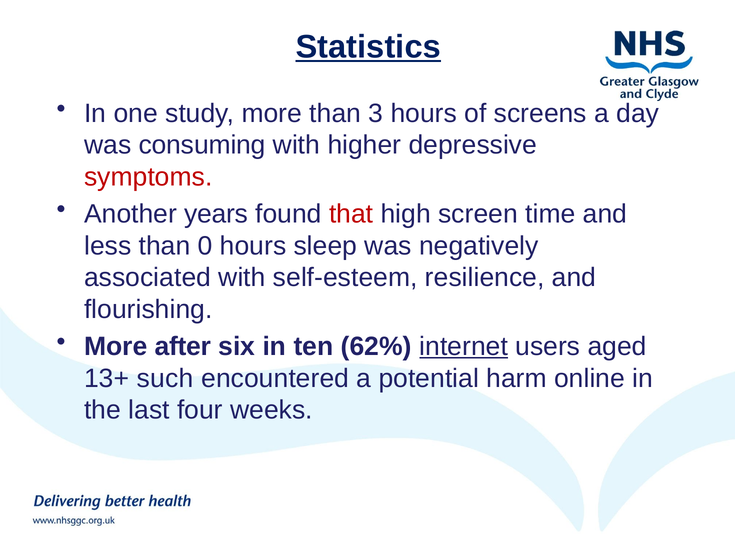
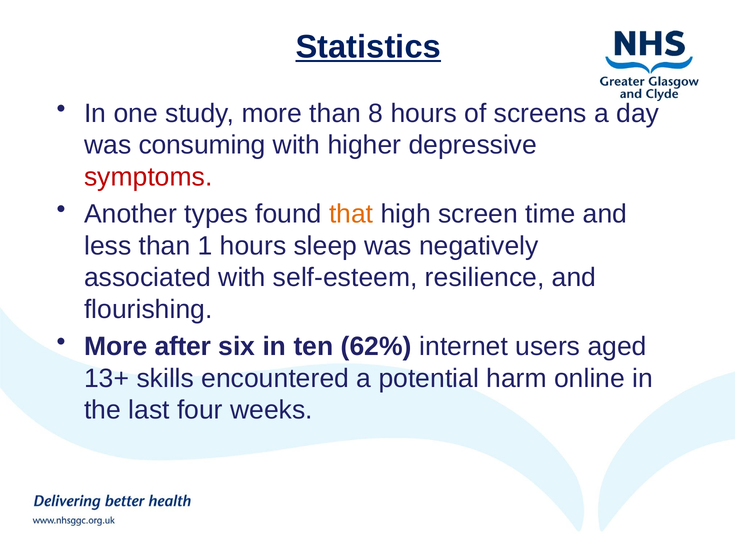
3: 3 -> 8 (376, 113)
years: years -> types (216, 214)
that colour: red -> orange (351, 214)
0: 0 -> 1 (205, 246)
internet underline: present -> none (464, 347)
such: such -> skills (165, 379)
